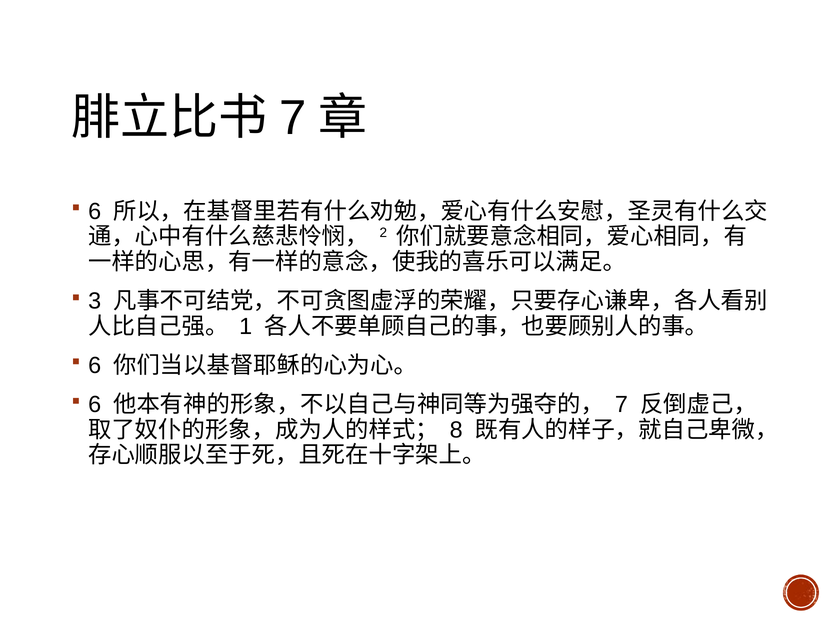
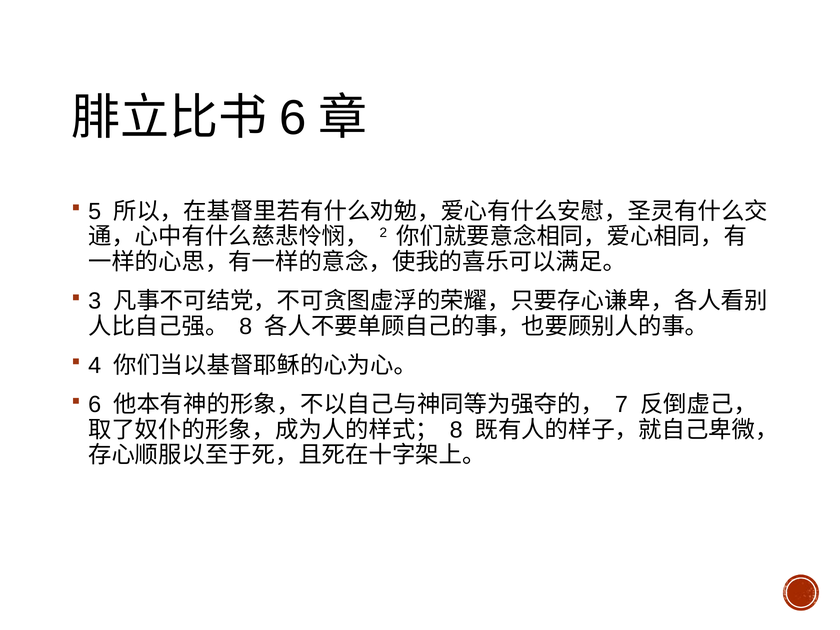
7: 7 -> 6 (293, 118)
6: 6 -> 5 (95, 212)
1: 1 -> 8 (246, 326)
6: 6 -> 4 (95, 366)
